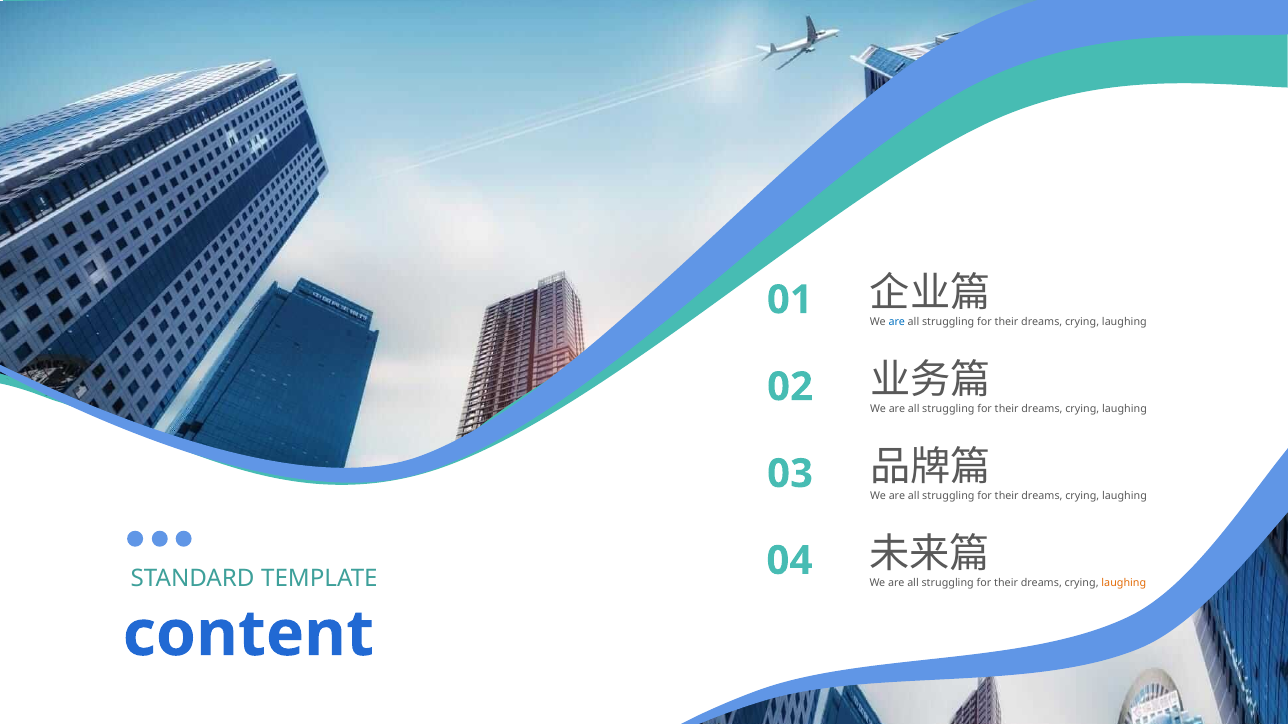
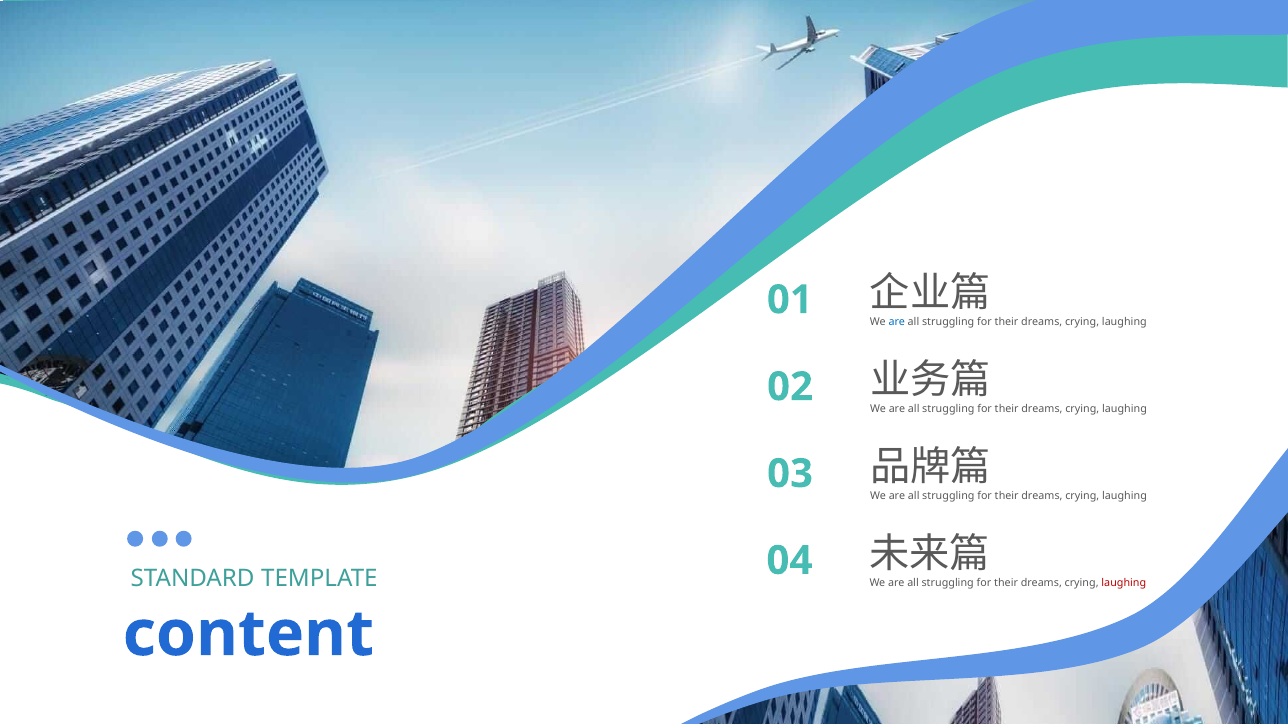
laughing colour: orange -> red (1124, 583)
